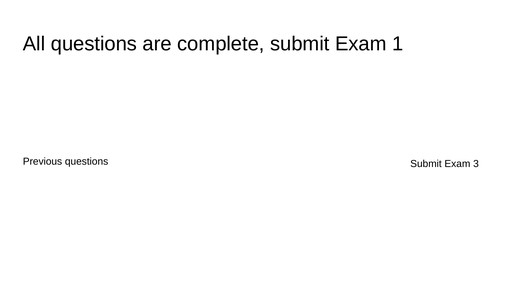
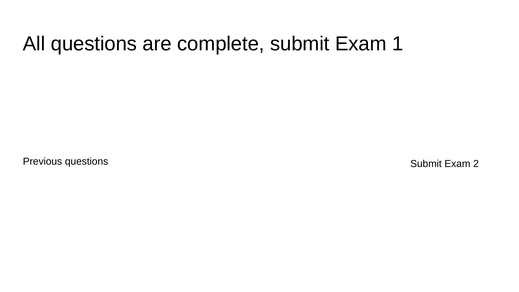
3: 3 -> 2 (476, 164)
